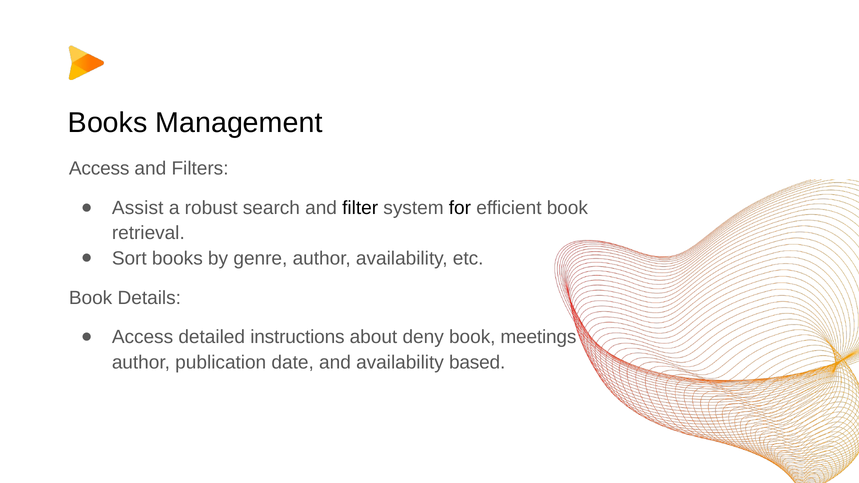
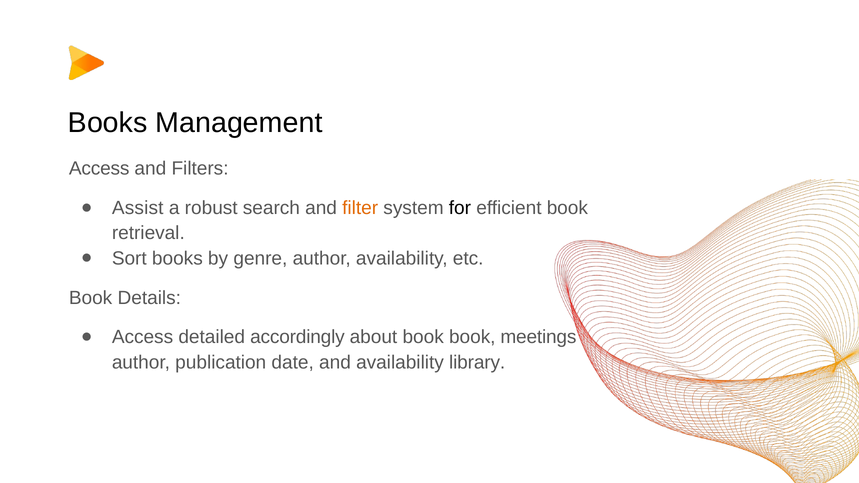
filter colour: black -> orange (360, 208)
instructions: instructions -> accordingly (297, 337)
about deny: deny -> book (423, 337)
based: based -> library (477, 362)
